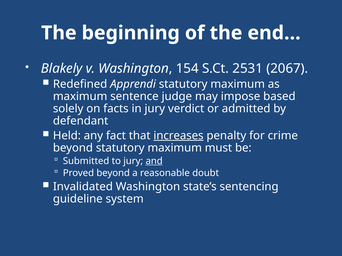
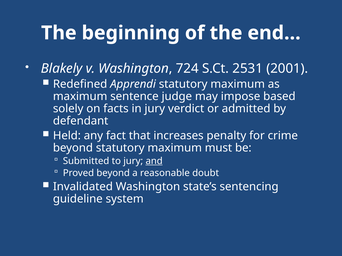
154: 154 -> 724 (187, 69)
2067: 2067 -> 2001 (287, 69)
increases underline: present -> none (179, 136)
